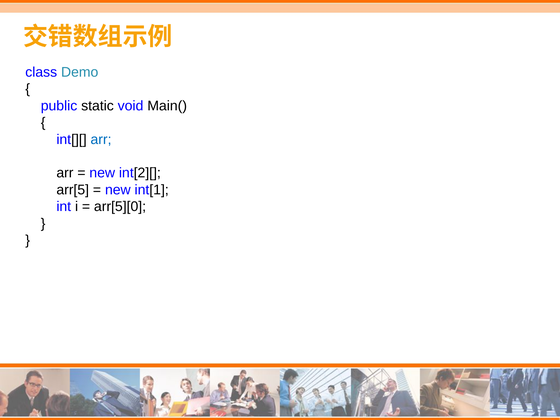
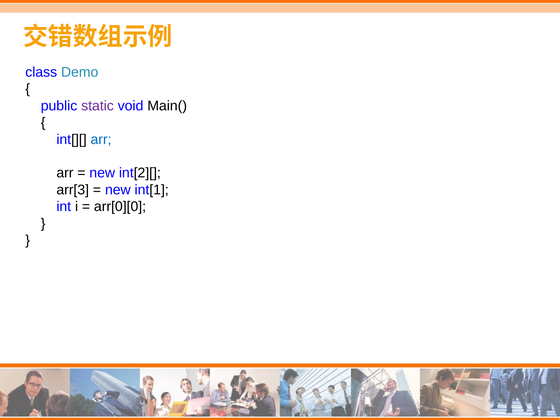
static colour: black -> purple (98, 106)
arr[5: arr[5 -> arr[3 (73, 190)
arr[5][0: arr[5][0 -> arr[0][0 (120, 207)
